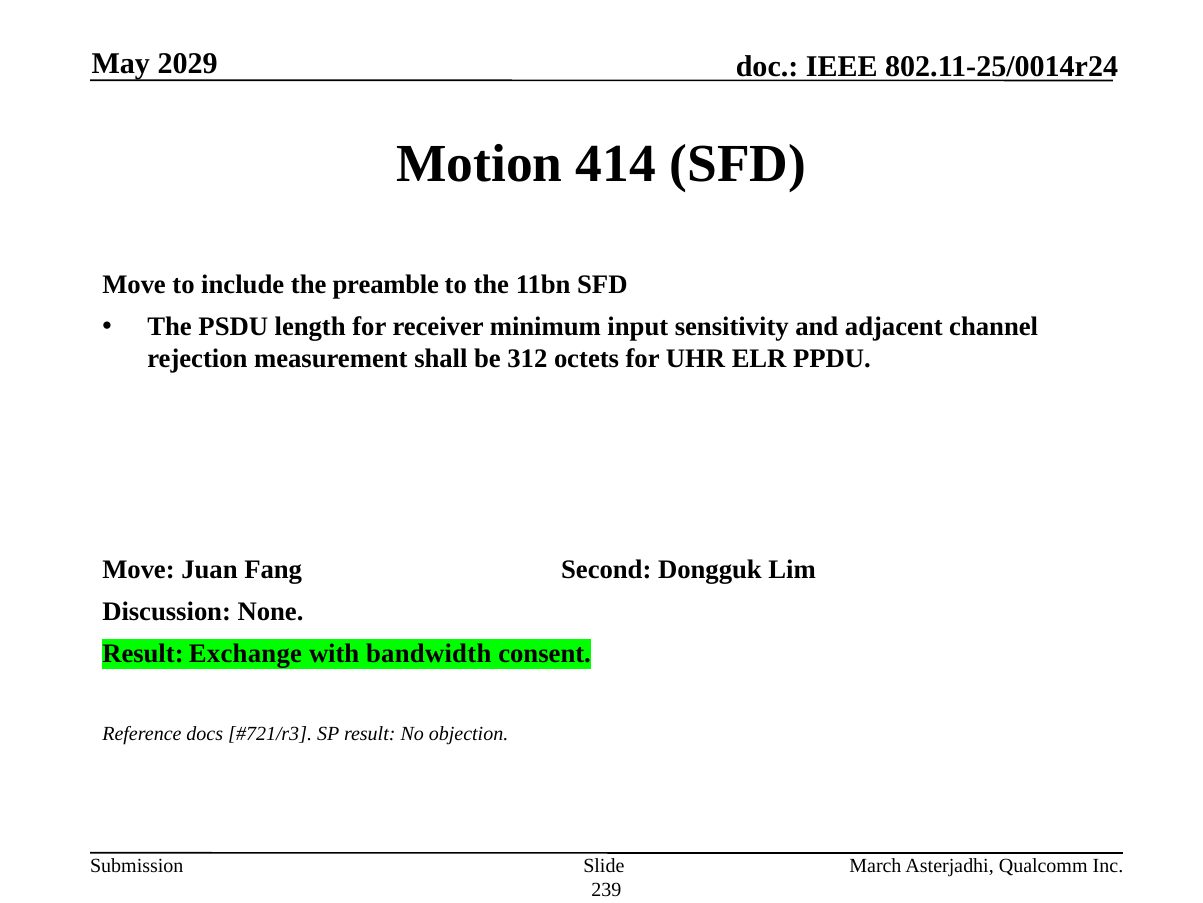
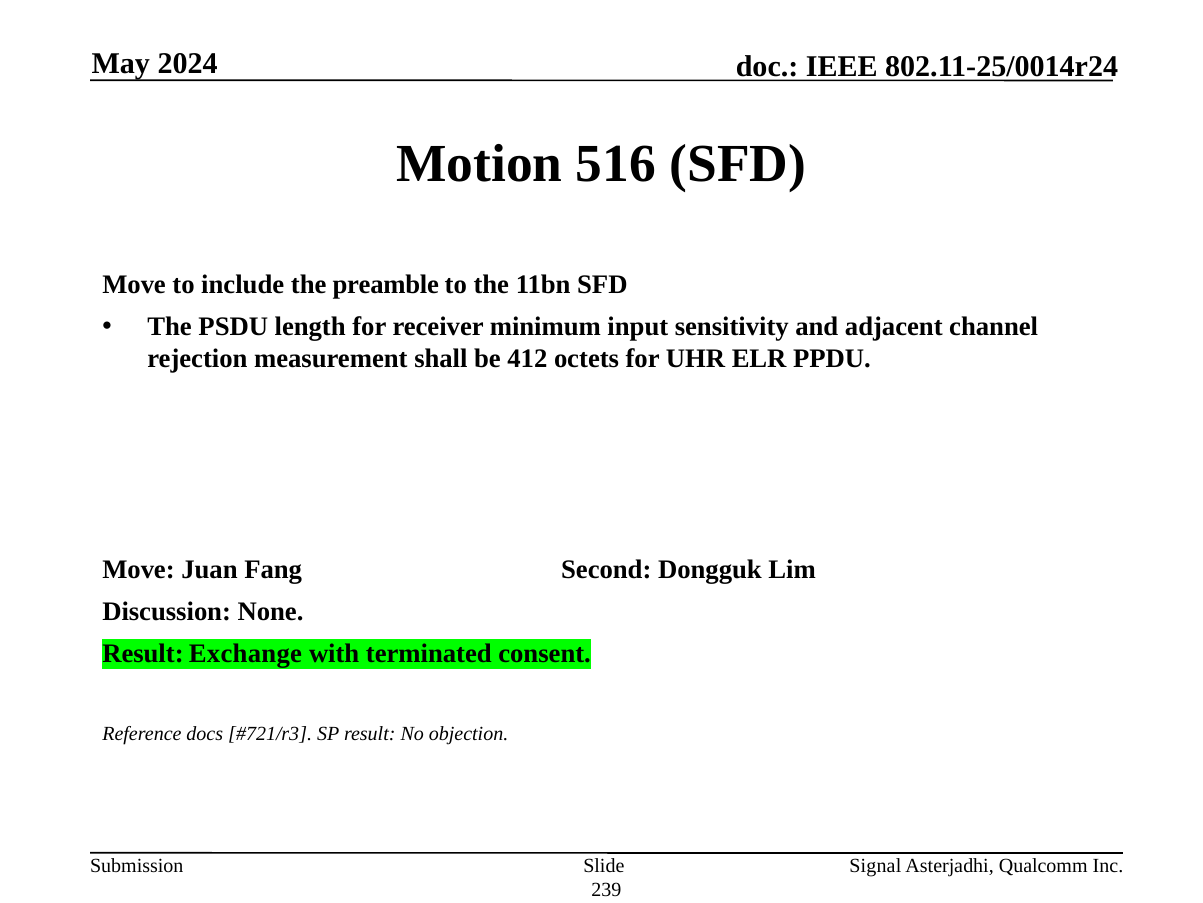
2029: 2029 -> 2024 (188, 64)
414: 414 -> 516 (616, 164)
312: 312 -> 412 (527, 359)
bandwidth: bandwidth -> terminated (429, 653)
March: March -> Signal (875, 865)
